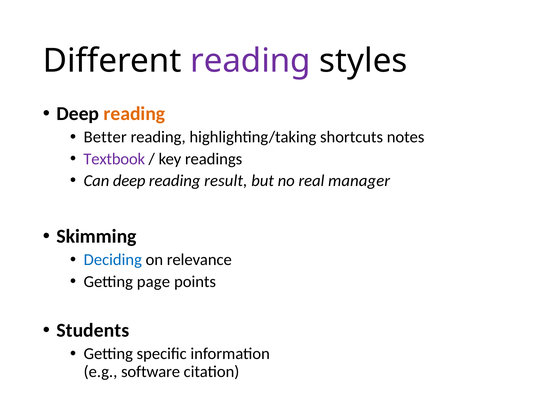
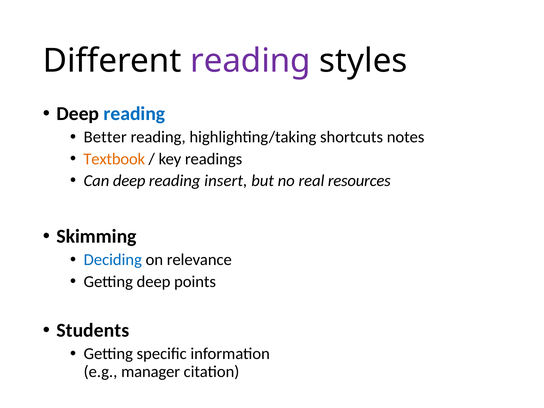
reading colour: orange -> blue (134, 114)
Textbook colour: purple -> orange (114, 159)
result: result -> insert (226, 181)
manager: manager -> resources (359, 181)
Getting page: page -> deep (154, 282)
software: software -> manager (151, 372)
